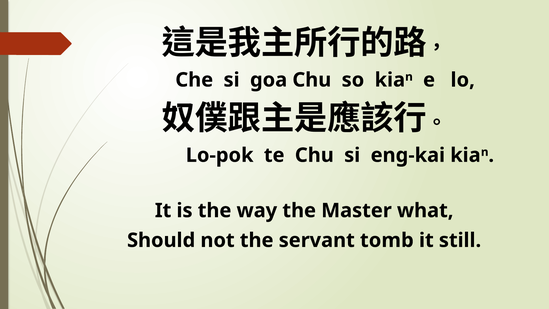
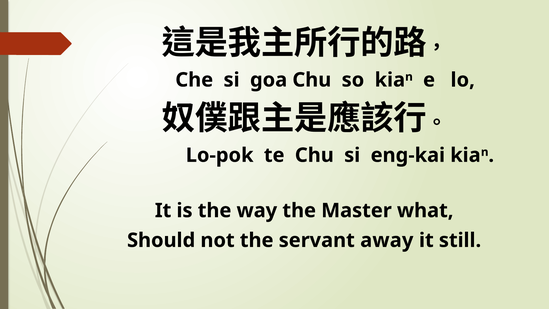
tomb: tomb -> away (387, 240)
